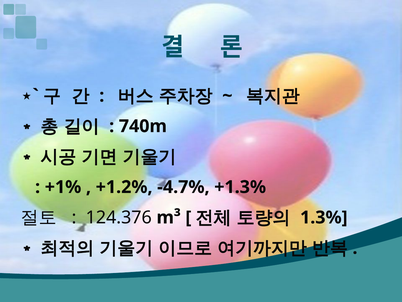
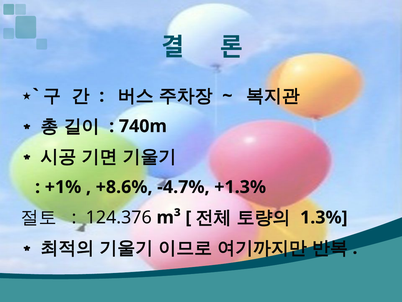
+1.2%: +1.2% -> +8.6% (124, 187)
